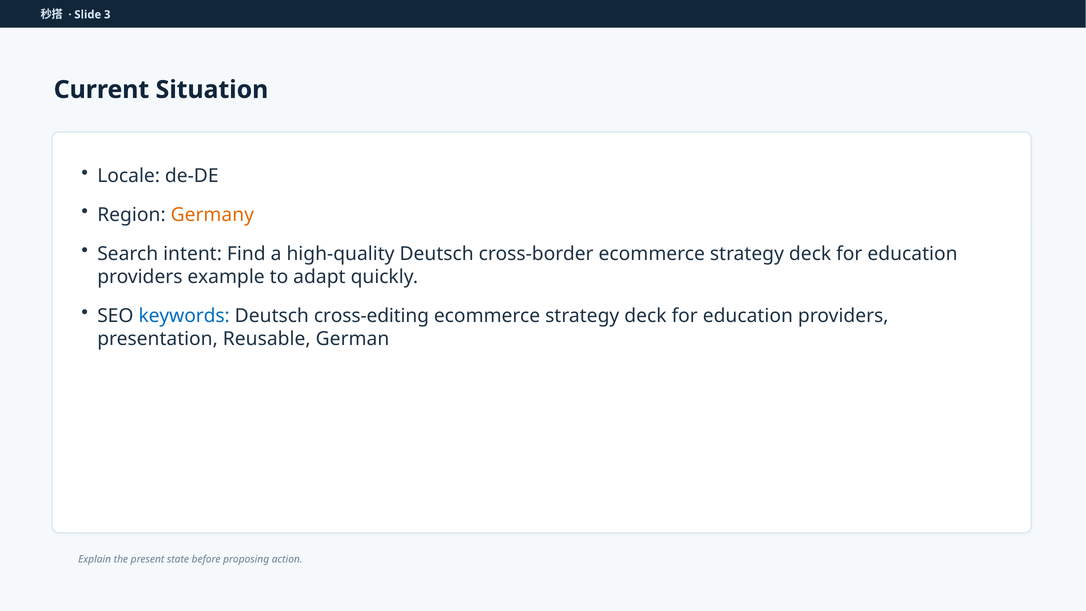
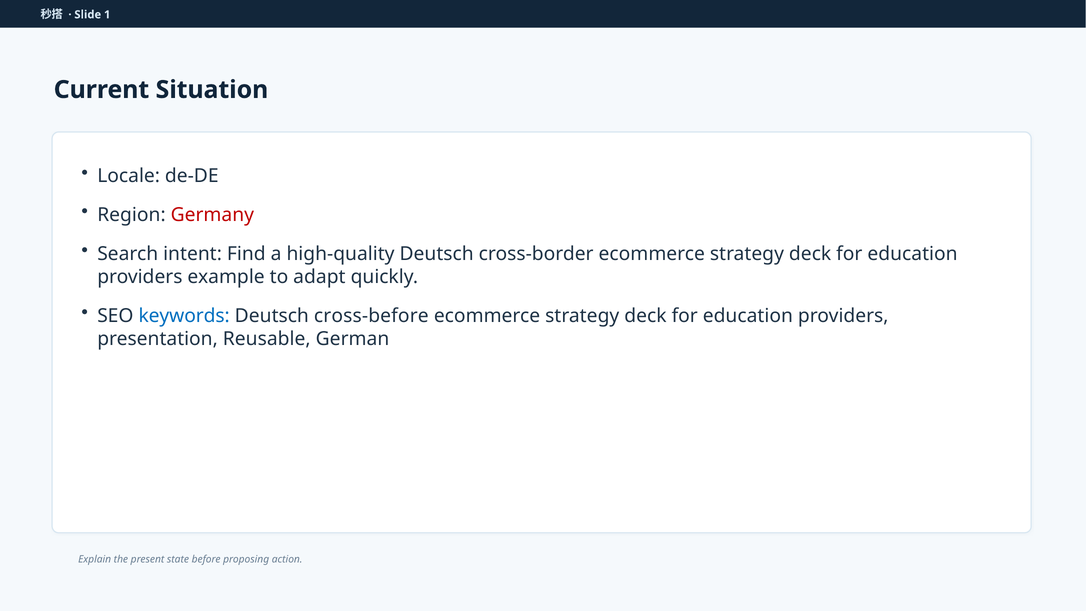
3: 3 -> 1 (107, 15)
Germany colour: orange -> red (212, 215)
cross-editing: cross-editing -> cross-before (371, 316)
